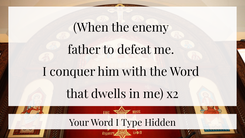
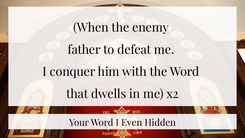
Type: Type -> Even (132, 123)
